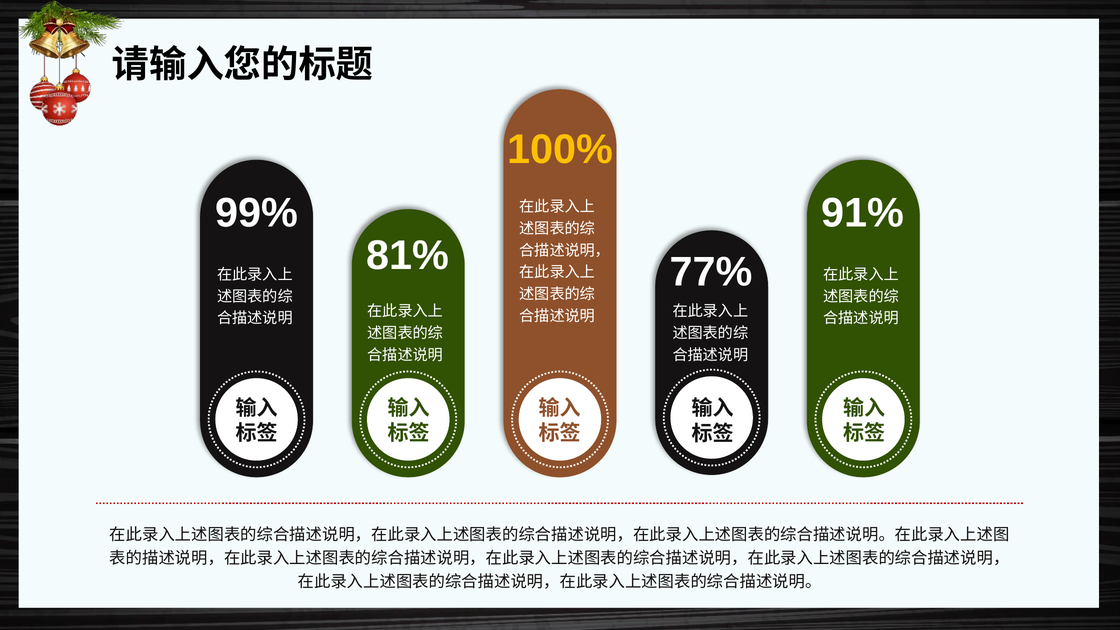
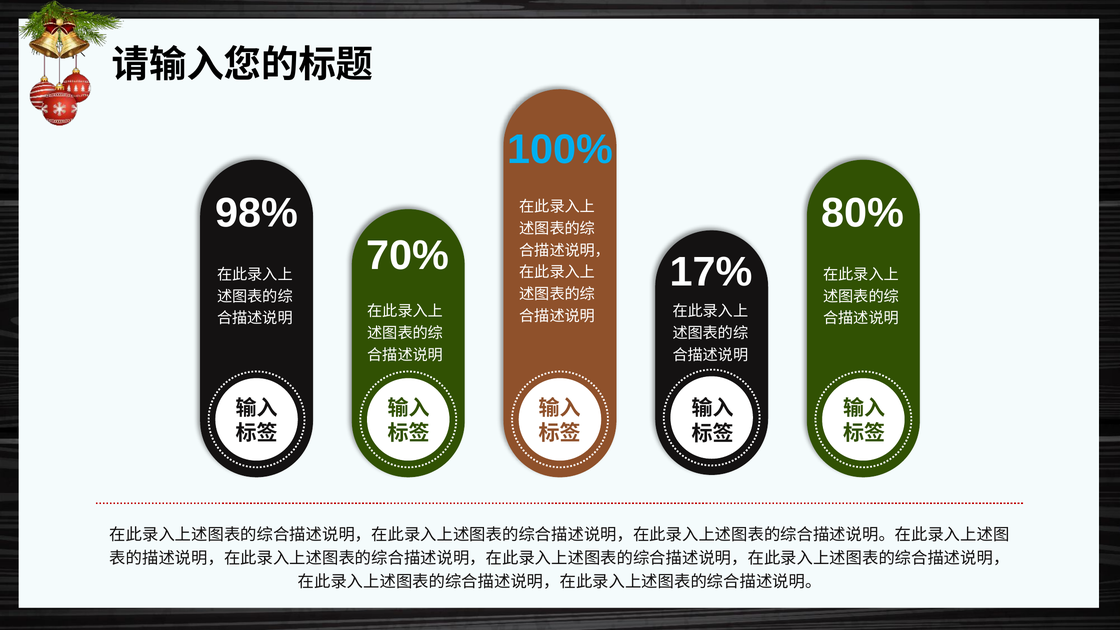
100% colour: yellow -> light blue (560, 149)
99%: 99% -> 98% (257, 213)
91%: 91% -> 80% (863, 213)
81%: 81% -> 70% (408, 256)
77%: 77% -> 17% (711, 272)
